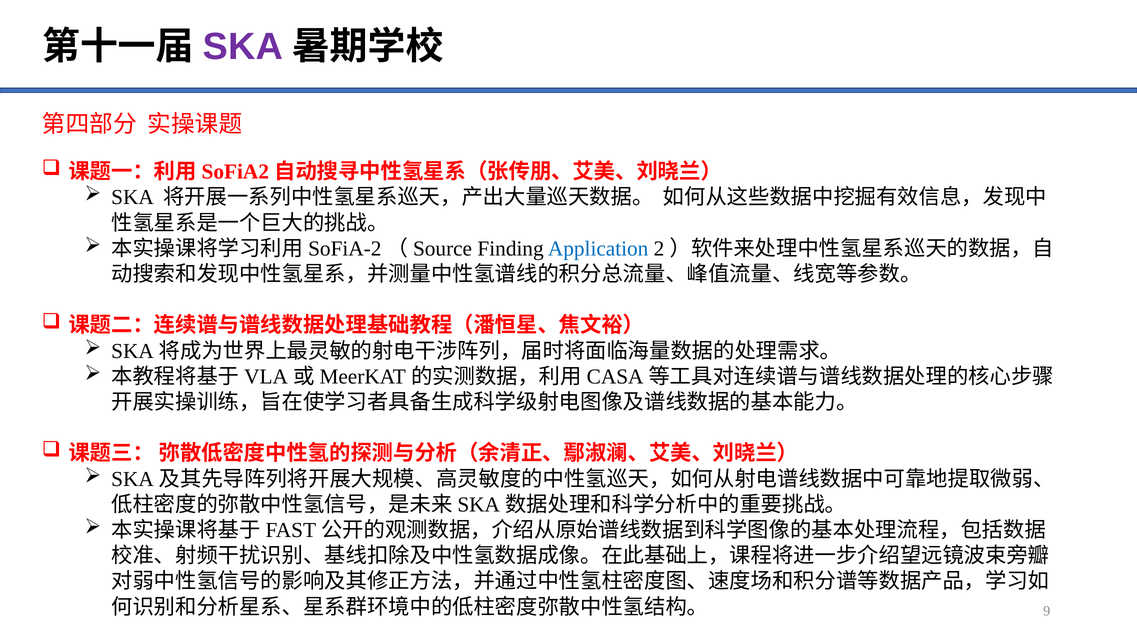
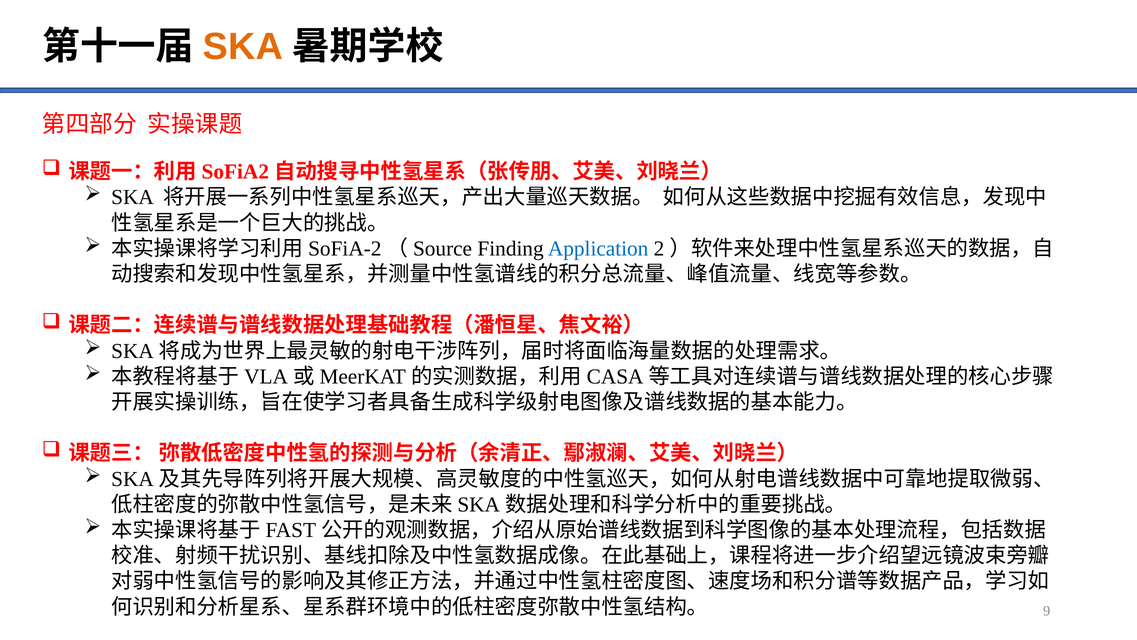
SKA colour: purple -> orange (243, 47)
